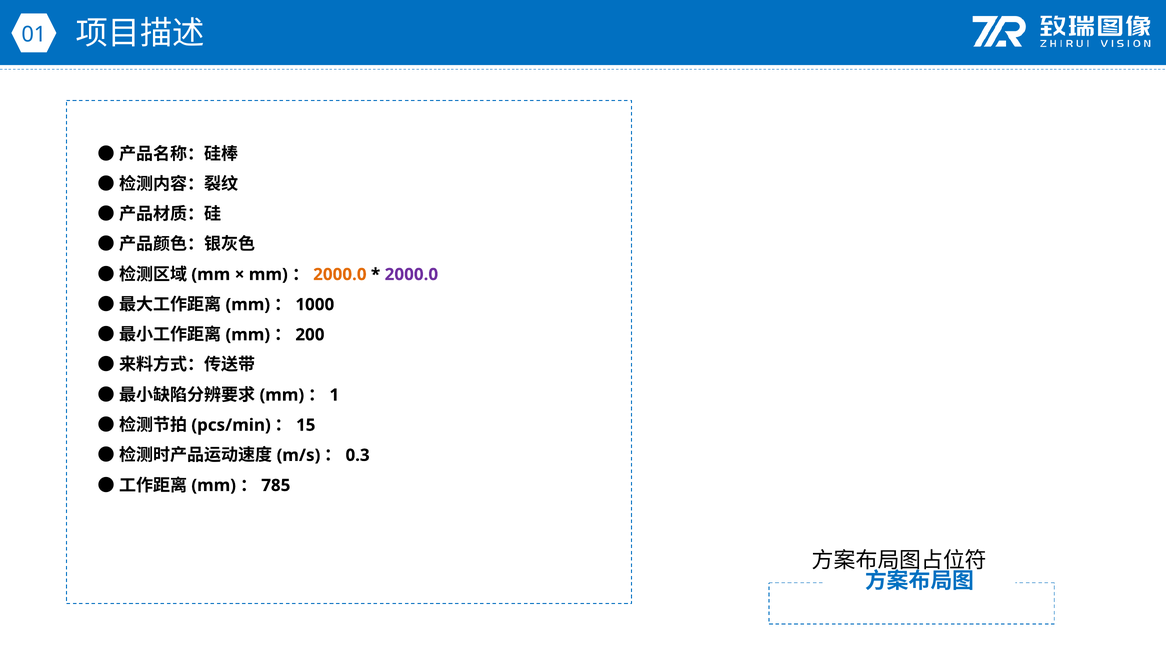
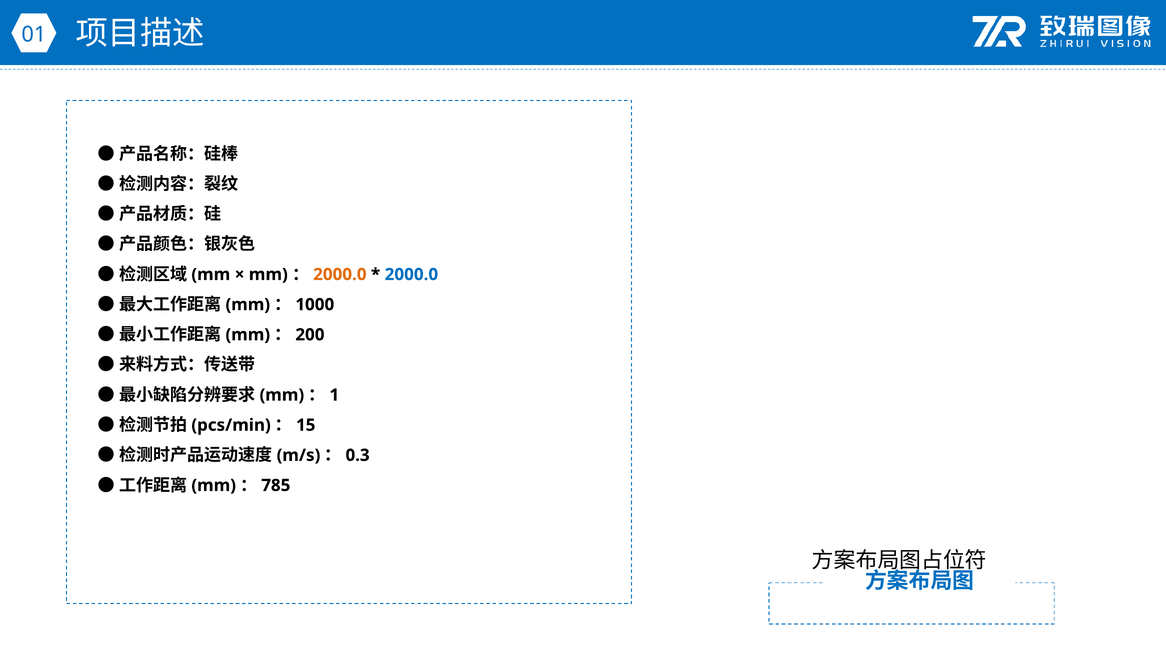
2000.0 colour: purple -> blue (411, 274)
